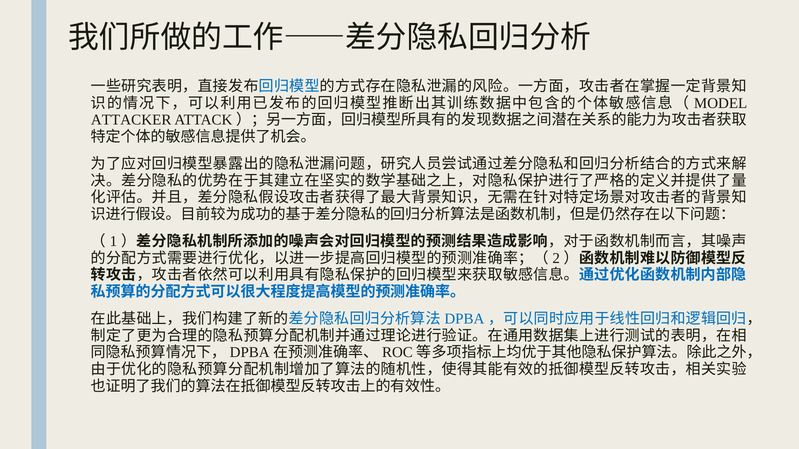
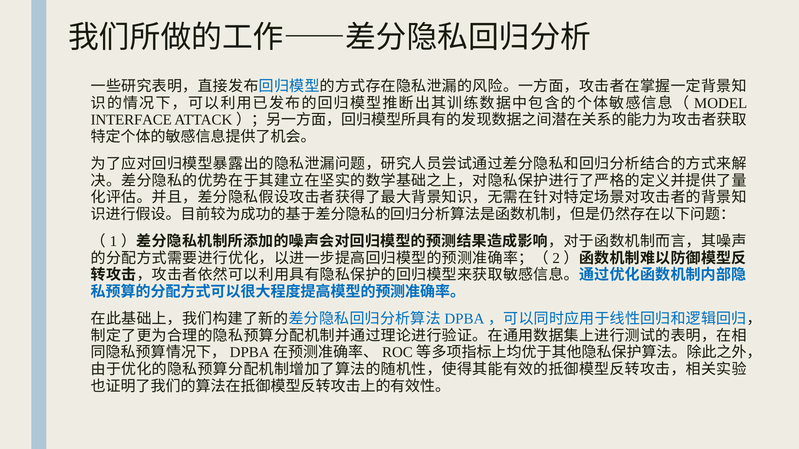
ATTACKER: ATTACKER -> INTERFACE (131, 120)
